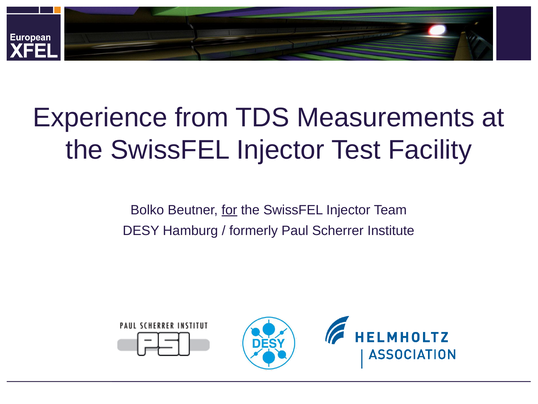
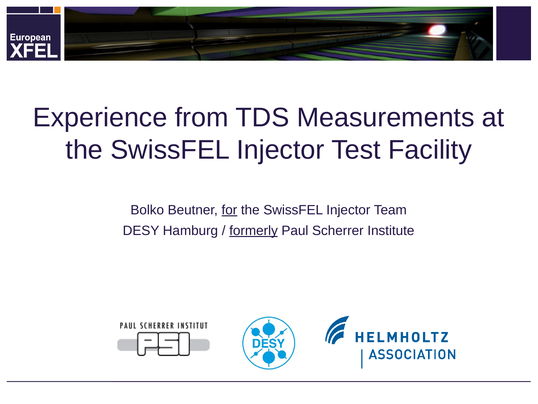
formerly underline: none -> present (254, 230)
